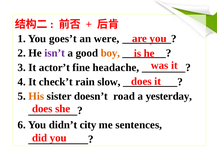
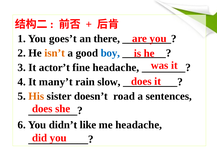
were: were -> there (107, 39)
isn’t colour: purple -> orange (55, 53)
boy colour: orange -> blue (110, 53)
check’t: check’t -> many’t (56, 82)
yesterday: yesterday -> sentences (169, 96)
city: city -> like (88, 125)
me sentences: sentences -> headache (139, 125)
